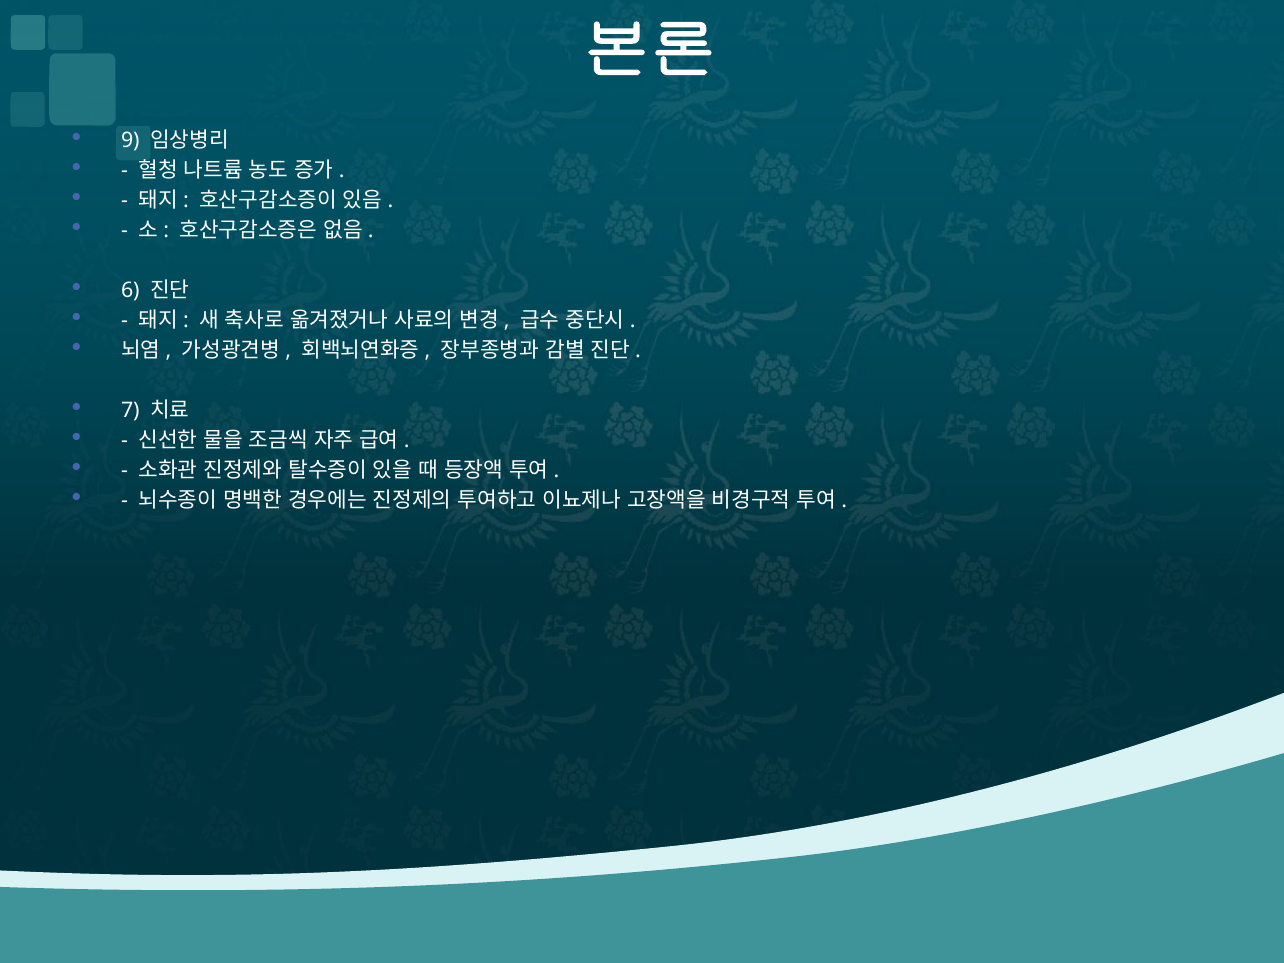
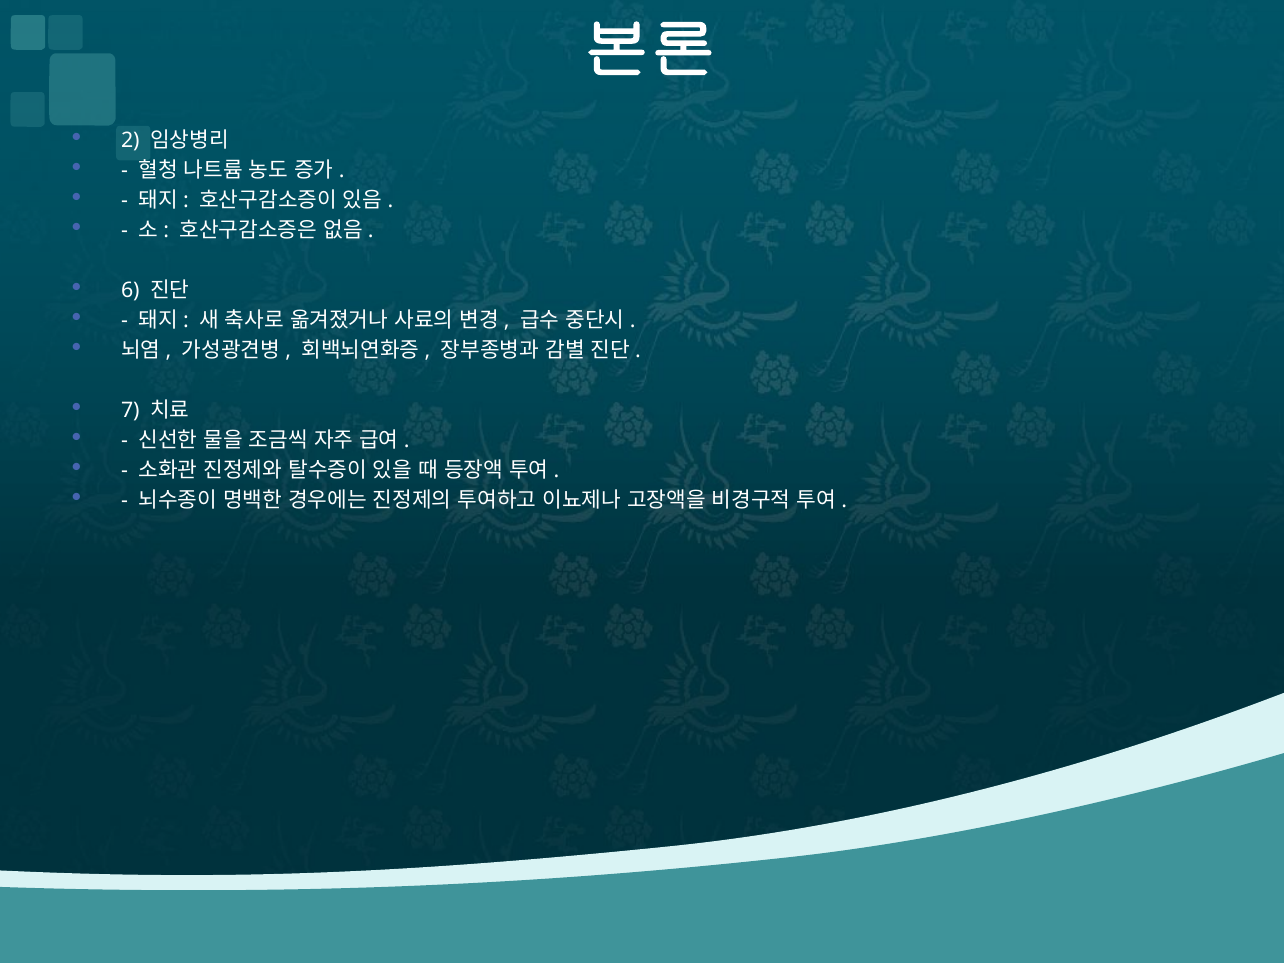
9: 9 -> 2 (130, 141)
